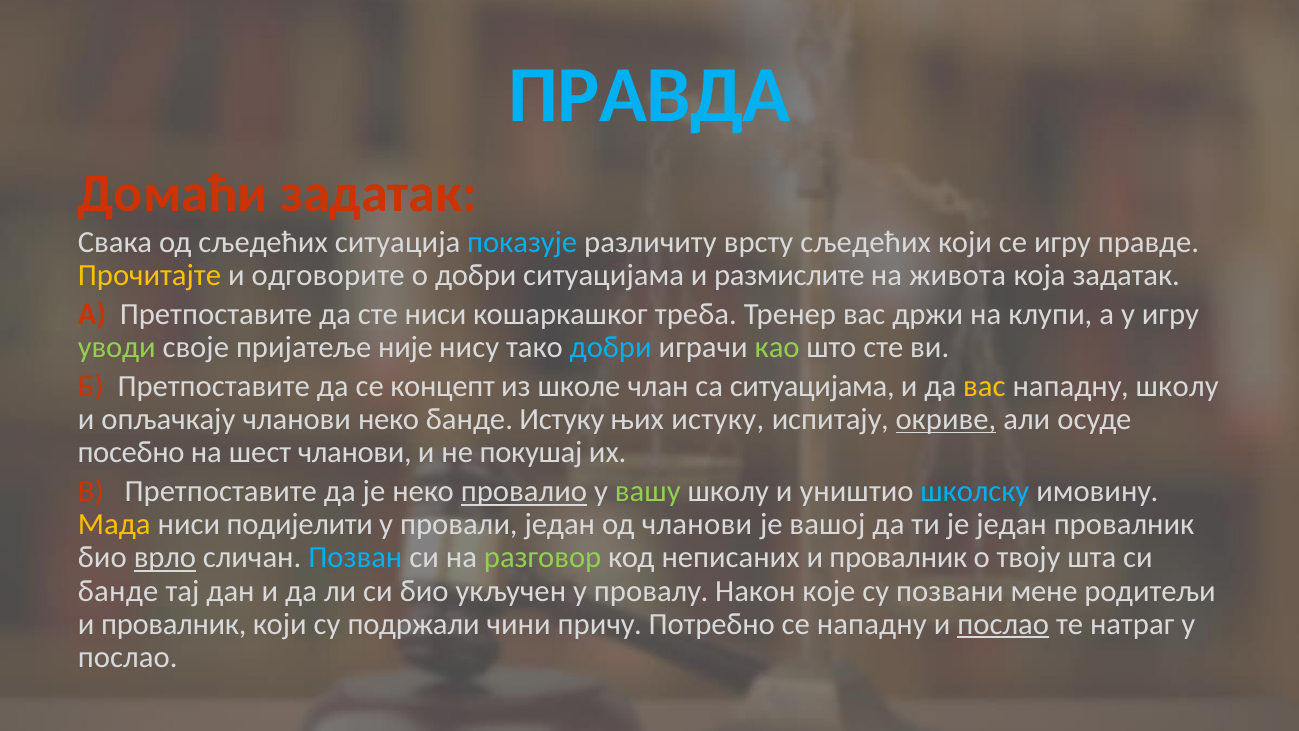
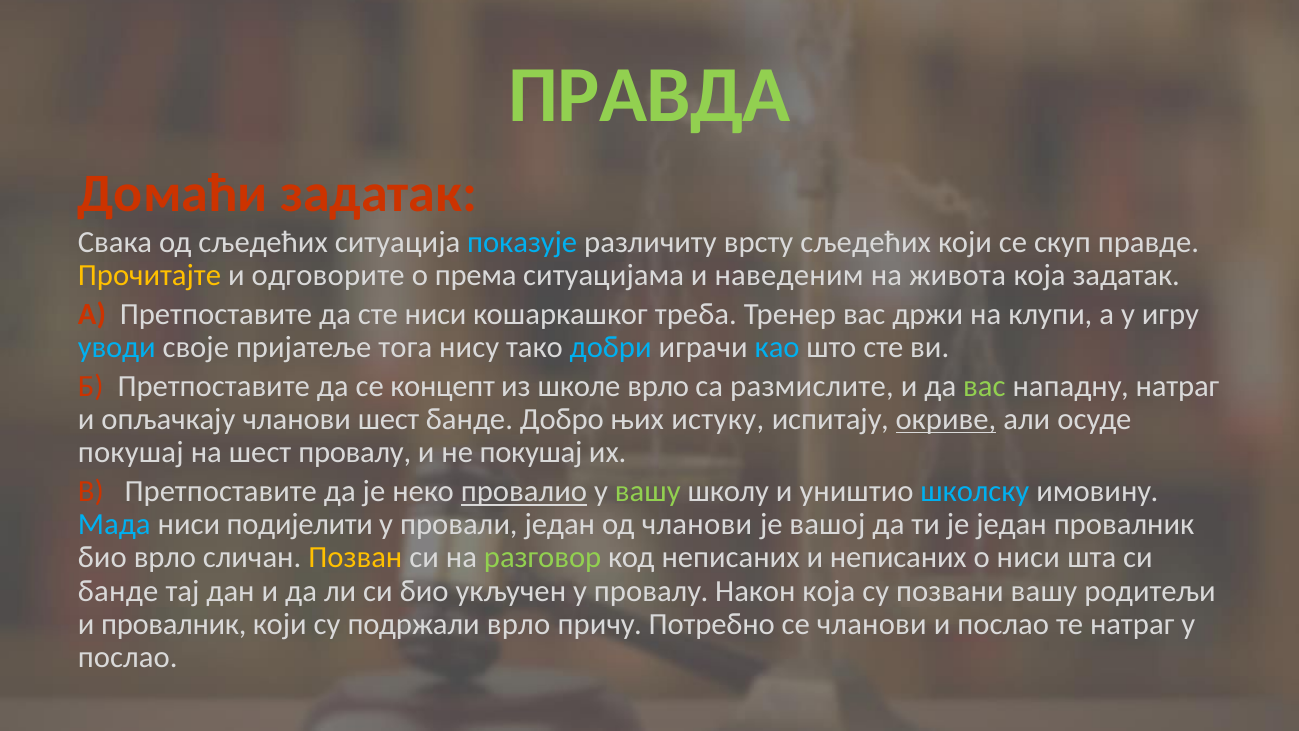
ПРАВДА colour: light blue -> light green (650, 96)
се игру: игру -> скуп (1062, 242)
о добри: добри -> према (476, 275)
размислите: размислите -> наведеним (789, 275)
уводи colour: light green -> light blue (117, 347)
није: није -> тога (405, 347)
као colour: light green -> light blue (777, 347)
школе члан: члан -> врло (658, 386)
са ситуацијама: ситуацијама -> размислите (812, 386)
вас colour: yellow -> light green (984, 386)
нападну школу: школу -> натраг (1177, 386)
чланови неко: неко -> шест (389, 419)
банде Истуку: Истуку -> Добро (562, 419)
посебно: посебно -> покушај (131, 452)
шест чланови: чланови -> провалу (355, 452)
Мада colour: yellow -> light blue (114, 524)
врло underline: present -> none (165, 558)
Позван colour: light blue -> yellow (355, 558)
провалник: провалник -> неписаних (898, 558)
о твоју: твоју -> ниси (1028, 558)
Након које: које -> која (829, 591)
позвани мене: мене -> вашу (1044, 591)
подржали чини: чини -> врло (519, 624)
се нападну: нападну -> чланови (872, 624)
послао underline: present -> none (1003, 624)
